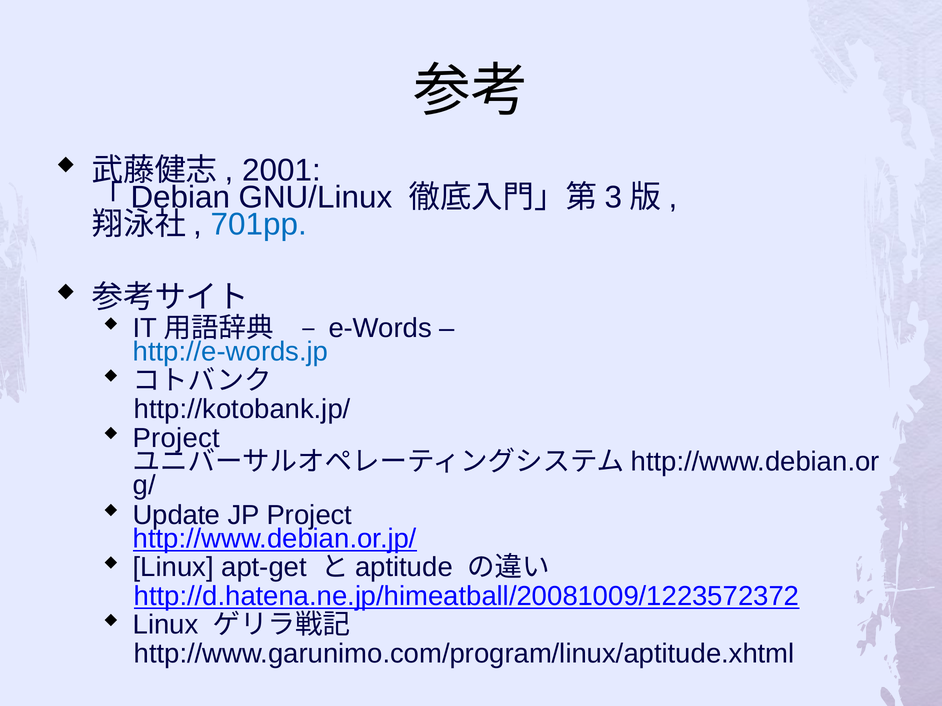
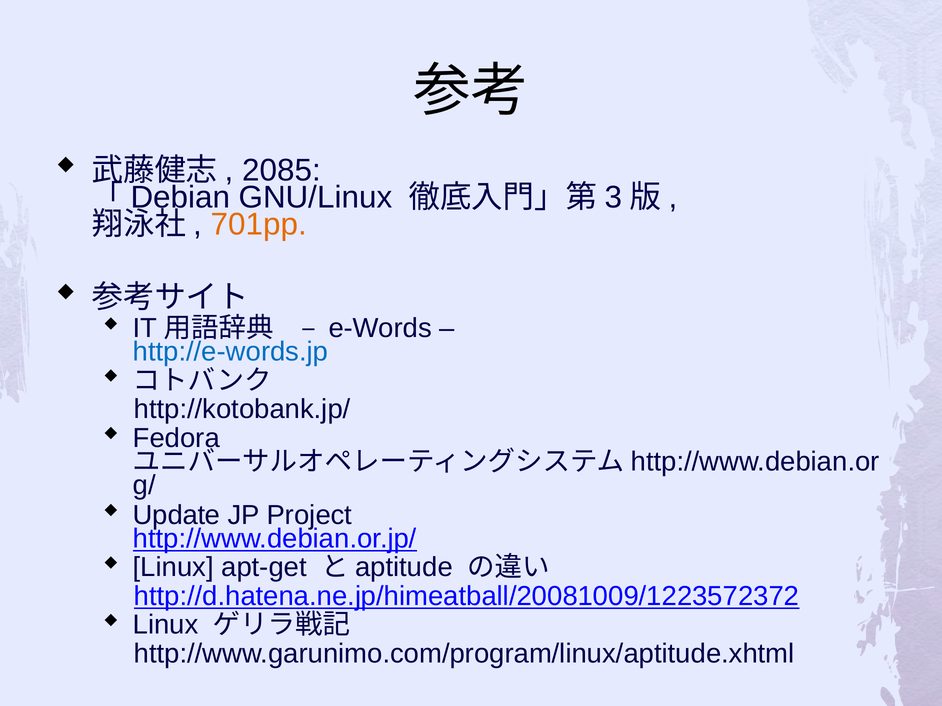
2001: 2001 -> 2085 (282, 171)
701pp colour: blue -> orange (259, 225)
Project: Project -> Fedora (176, 438)
